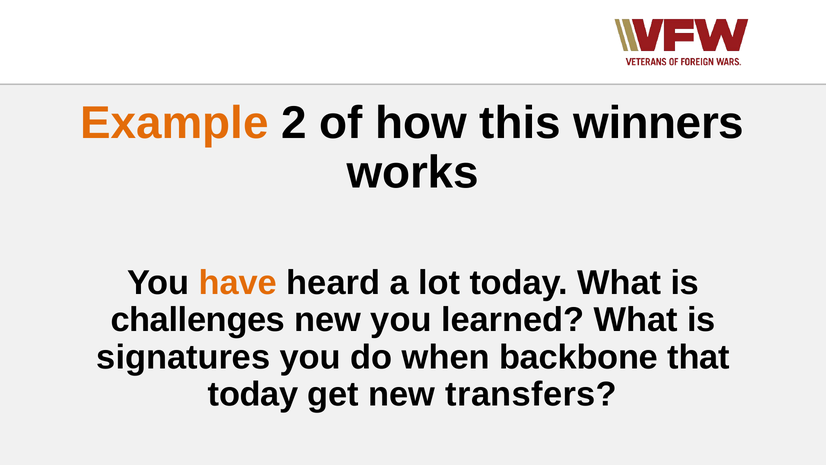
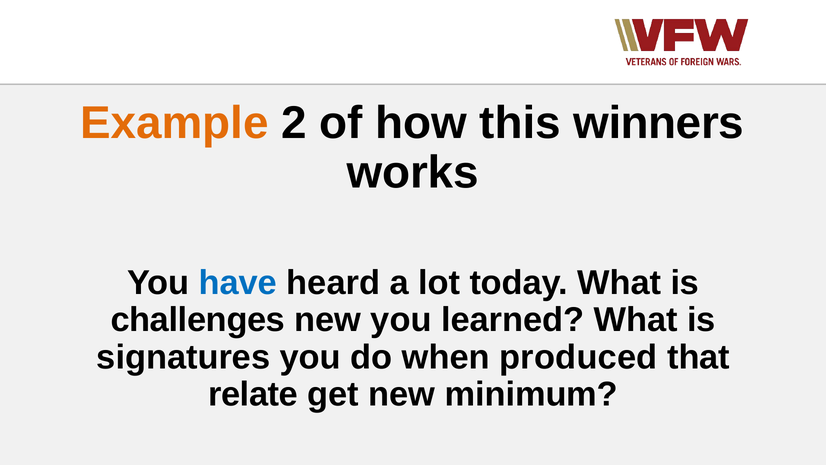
have colour: orange -> blue (238, 283)
backbone: backbone -> produced (578, 357)
today: today -> relate (253, 394)
transfers: transfers -> minimum (531, 394)
